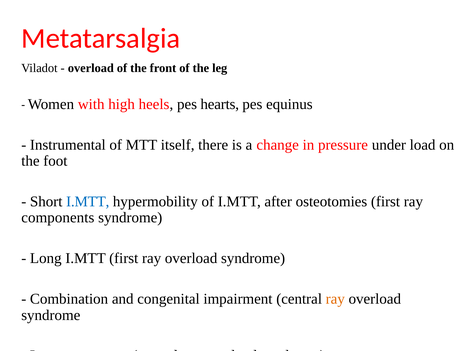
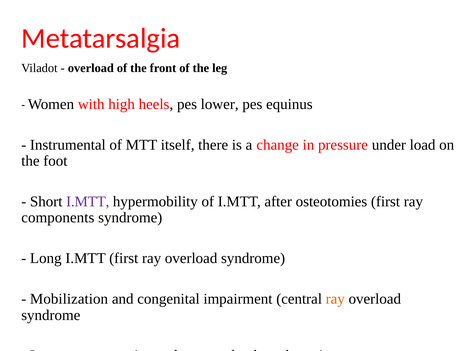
hearts: hearts -> lower (220, 104)
I.MTT colour: blue -> purple (88, 202)
Combination: Combination -> Mobilization (69, 300)
